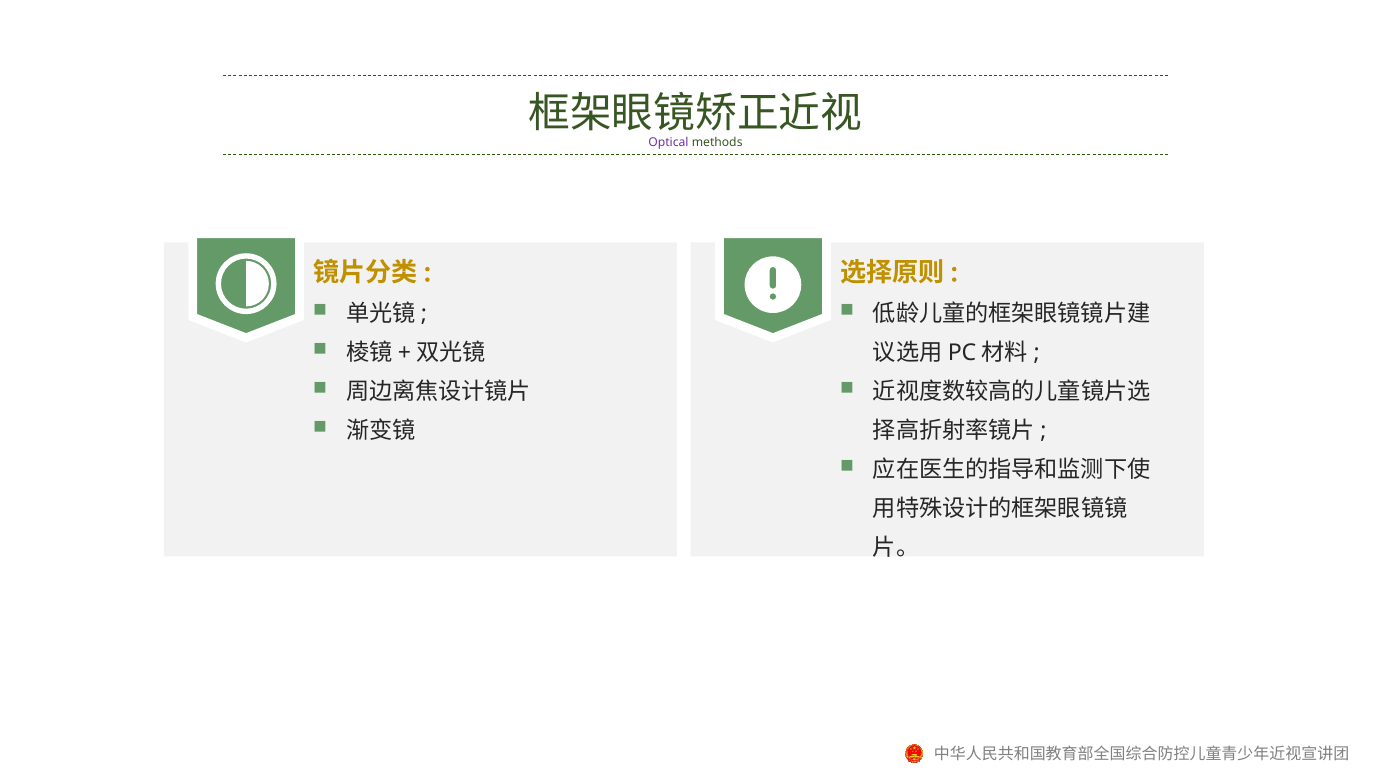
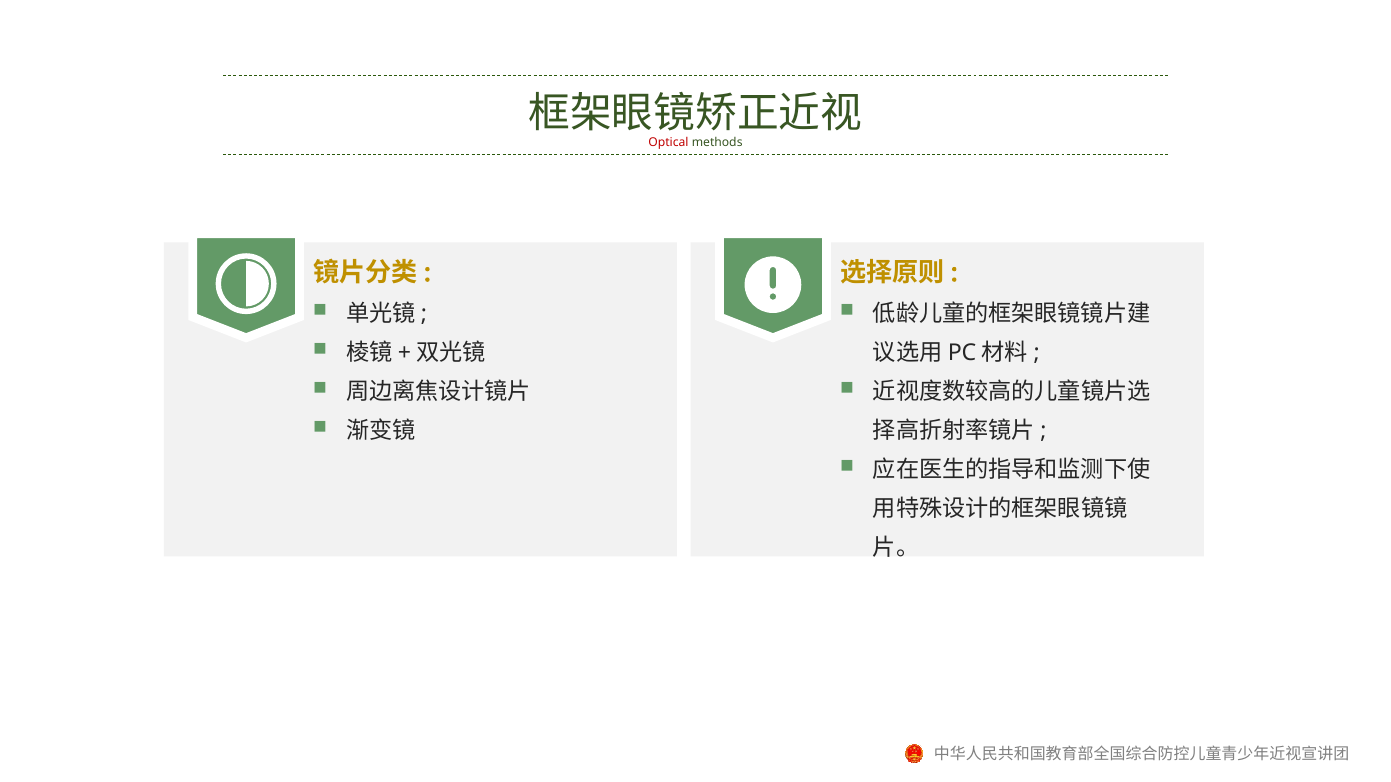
Optical colour: purple -> red (668, 143)
